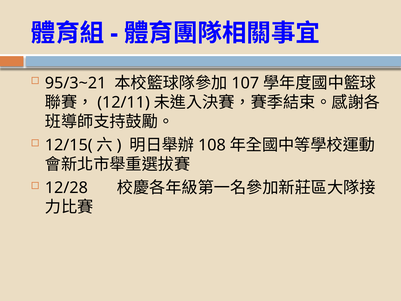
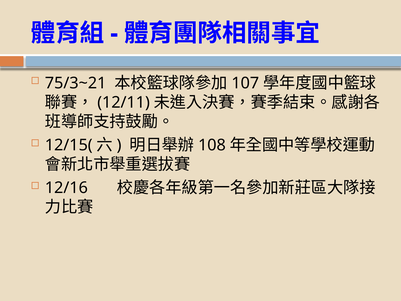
95/3~21: 95/3~21 -> 75/3~21 (76, 83)
12/28: 12/28 -> 12/16 (66, 188)
